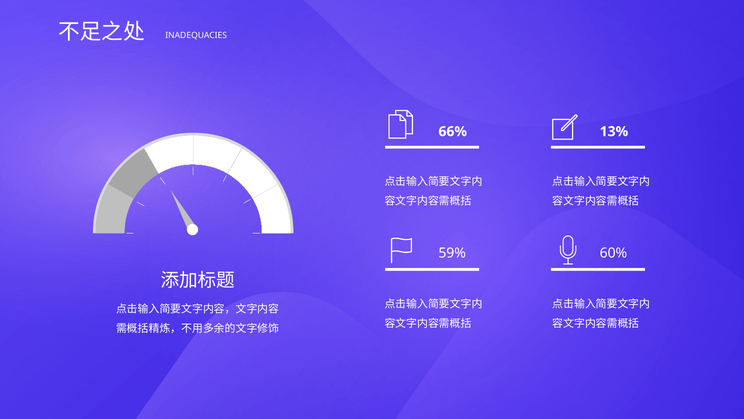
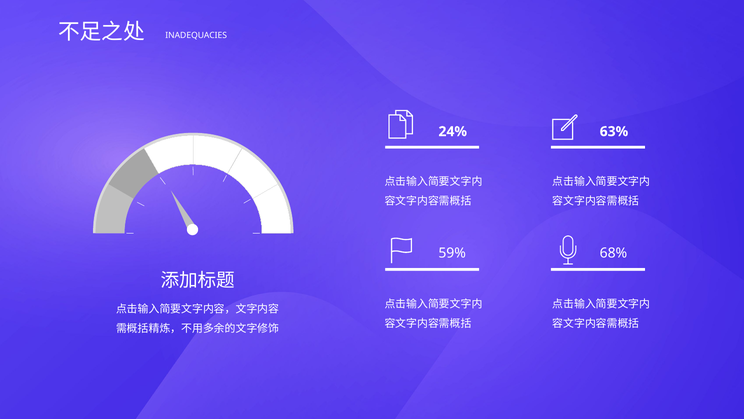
66%: 66% -> 24% (453, 131)
13%: 13% -> 63% (614, 131)
60%: 60% -> 68% (613, 253)
